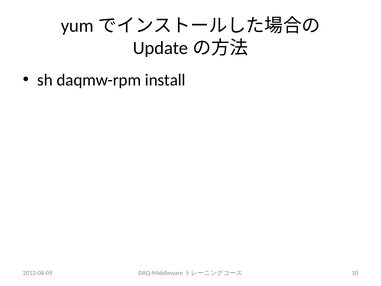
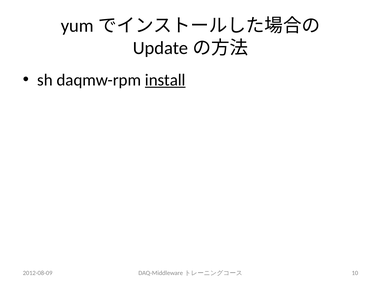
install underline: none -> present (165, 80)
